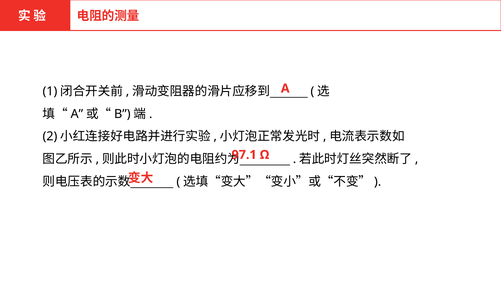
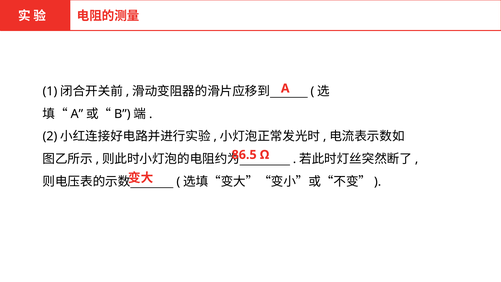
97.1: 97.1 -> 86.5 (244, 155)
